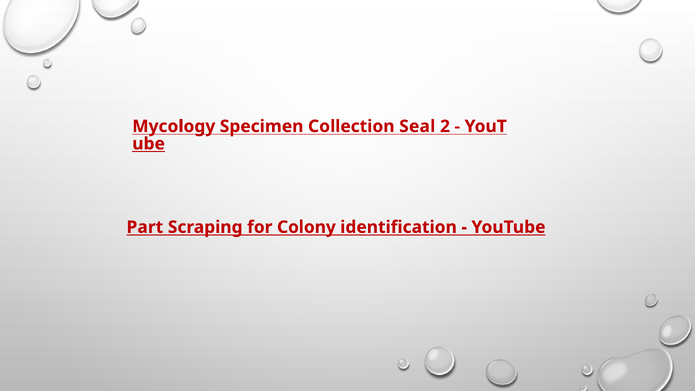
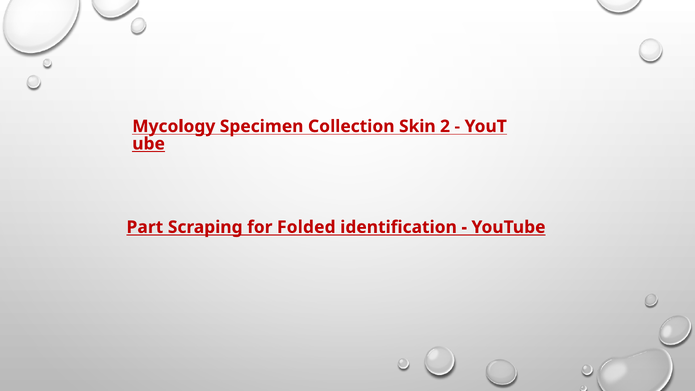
Seal: Seal -> Skin (417, 126)
Colony: Colony -> Folded (306, 227)
